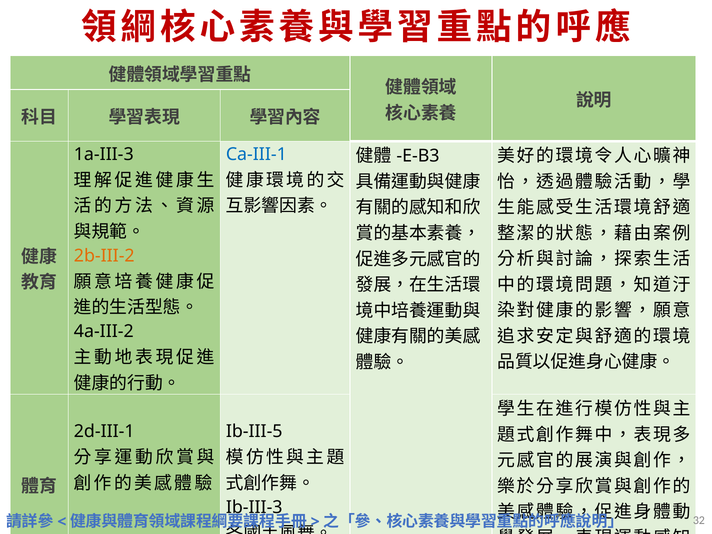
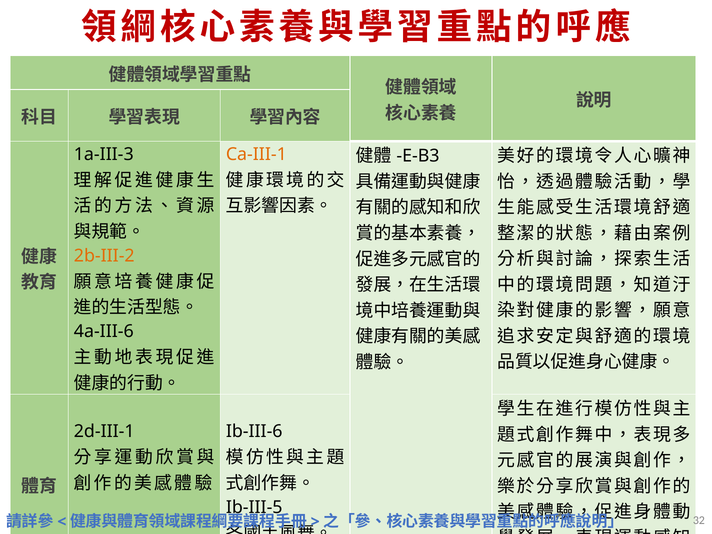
Ca-III-1 colour: blue -> orange (256, 154)
4a-III-2: 4a-III-2 -> 4a-III-6 (104, 332)
Ib-III-5: Ib-III-5 -> Ib-III-6 (254, 432)
Ib-III-3: Ib-III-3 -> Ib-III-5 (254, 507)
